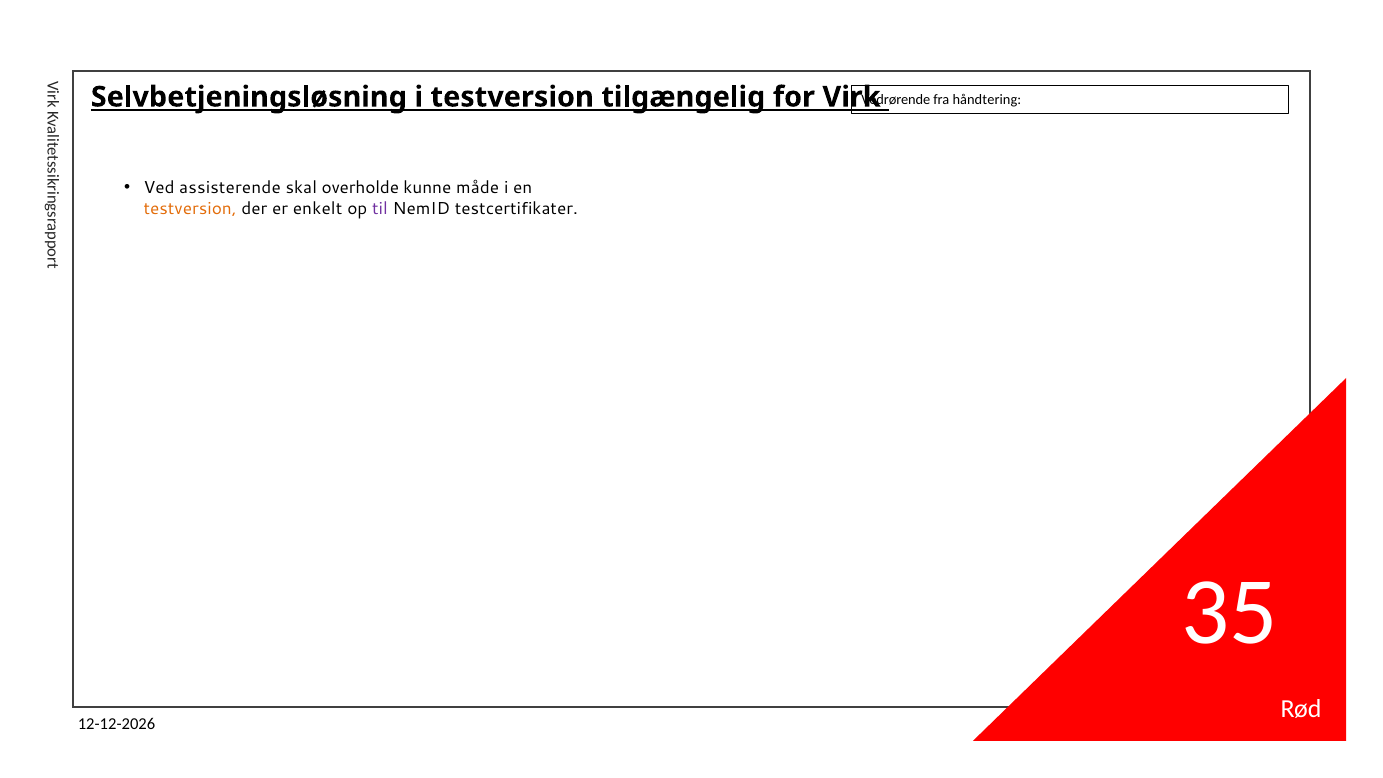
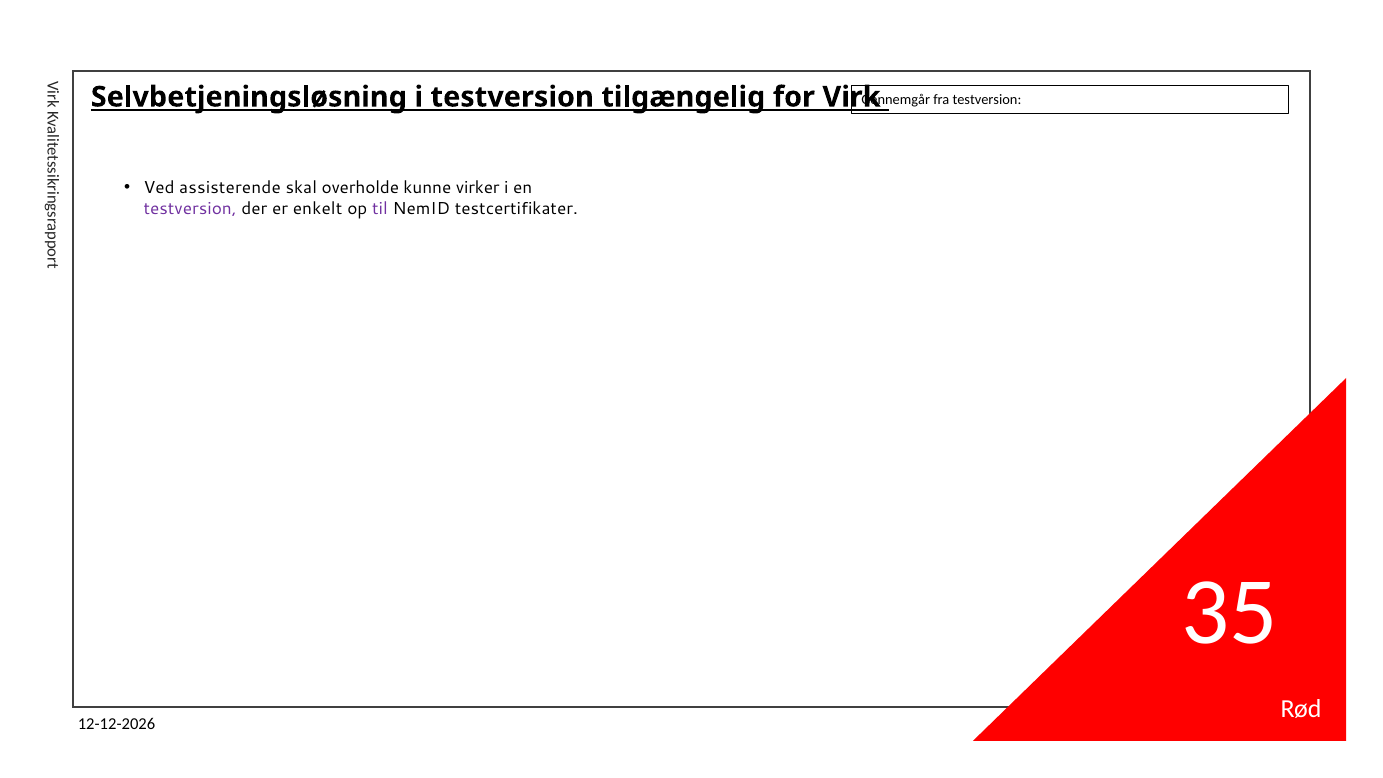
Vedrørende: Vedrørende -> Gennemgår (896, 100)
fra håndtering: håndtering -> testversion (987, 100)
måde: måde -> virker (478, 188)
testversion colour: orange -> purple (190, 208)
